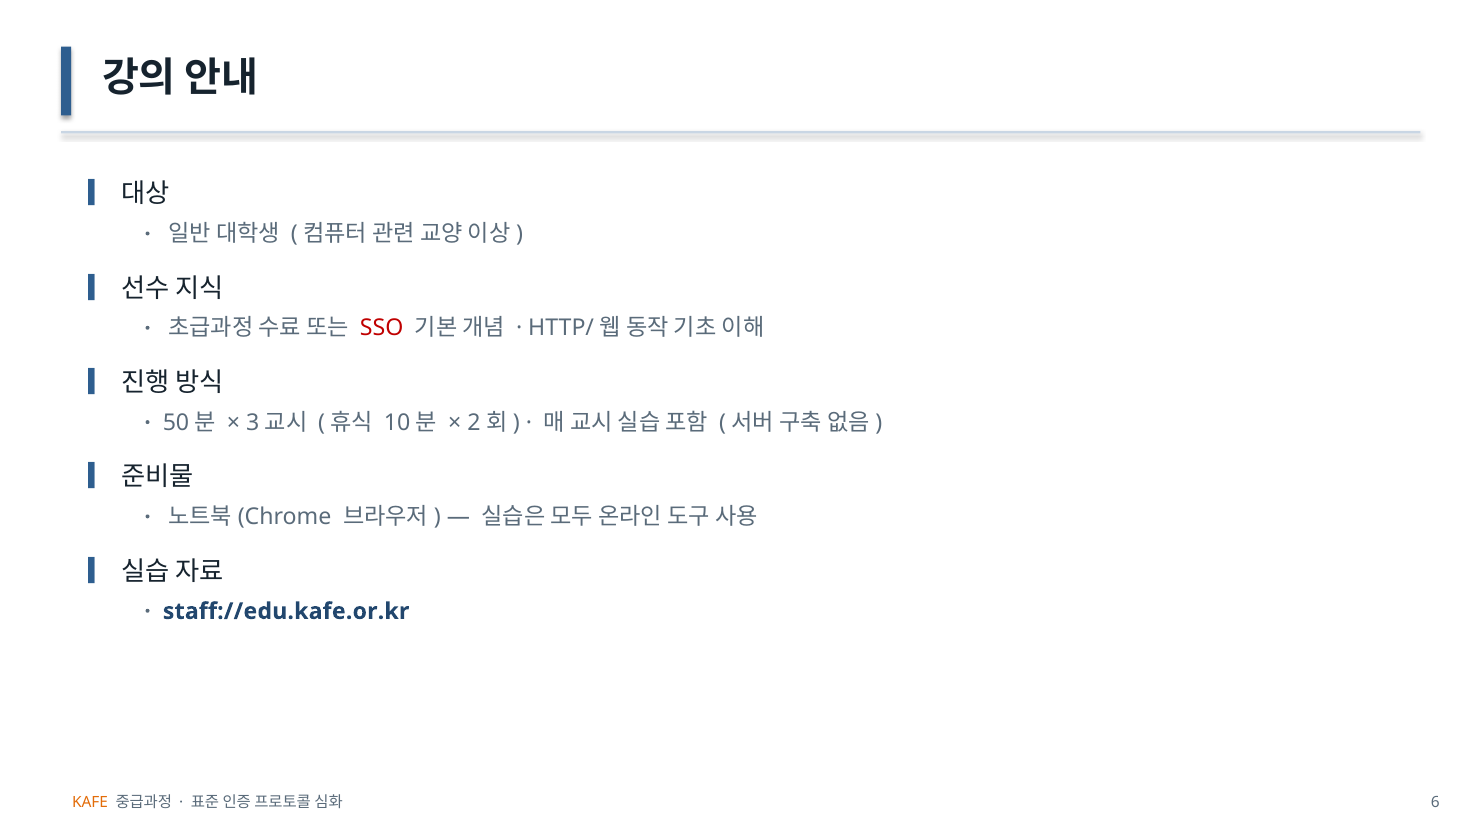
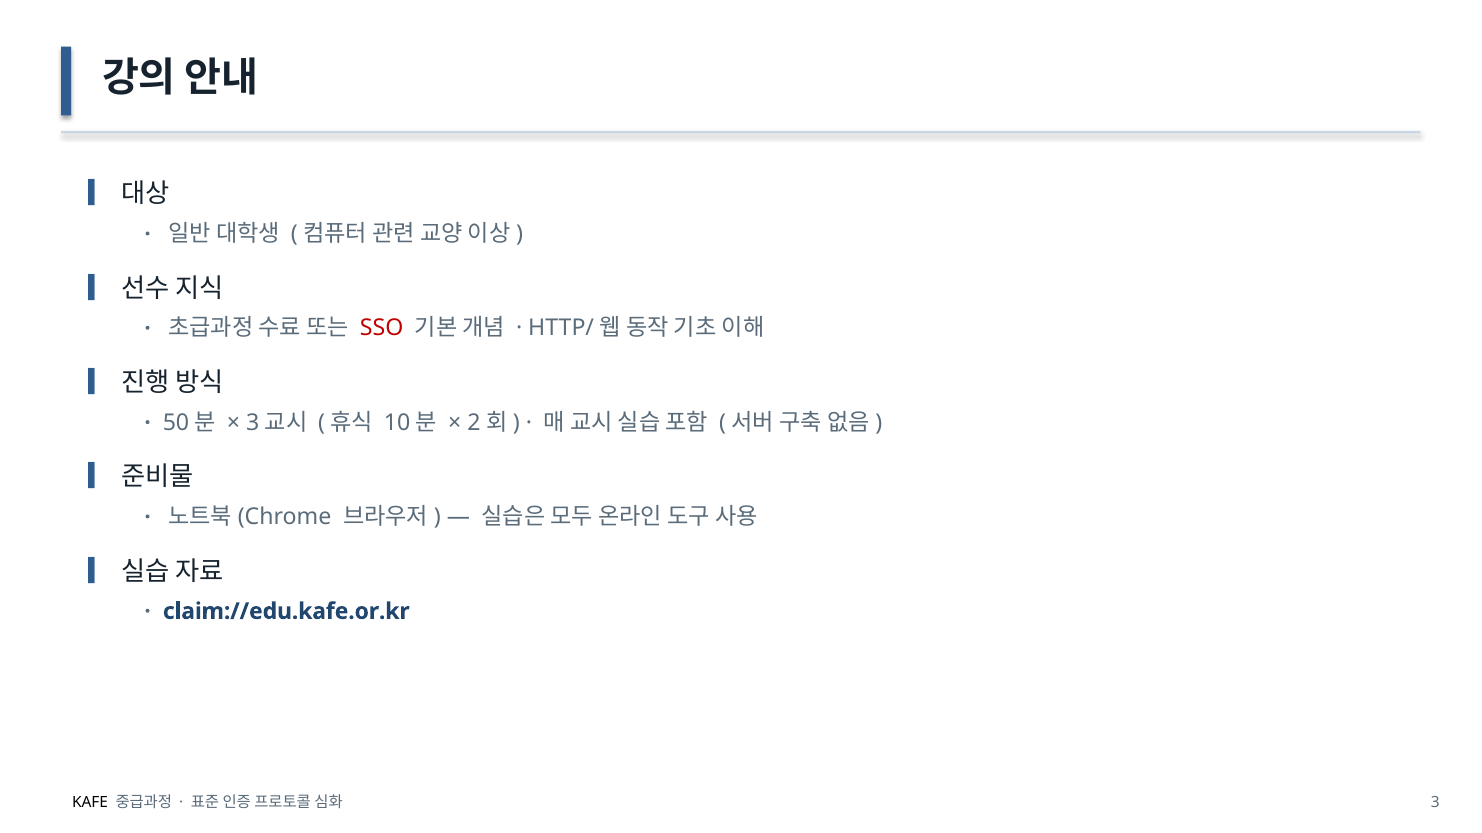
staff://edu.kafe.or.kr: staff://edu.kafe.or.kr -> claim://edu.kafe.or.kr (286, 612)
KAFE colour: orange -> black (90, 803)
6: 6 -> 3 (1435, 803)
